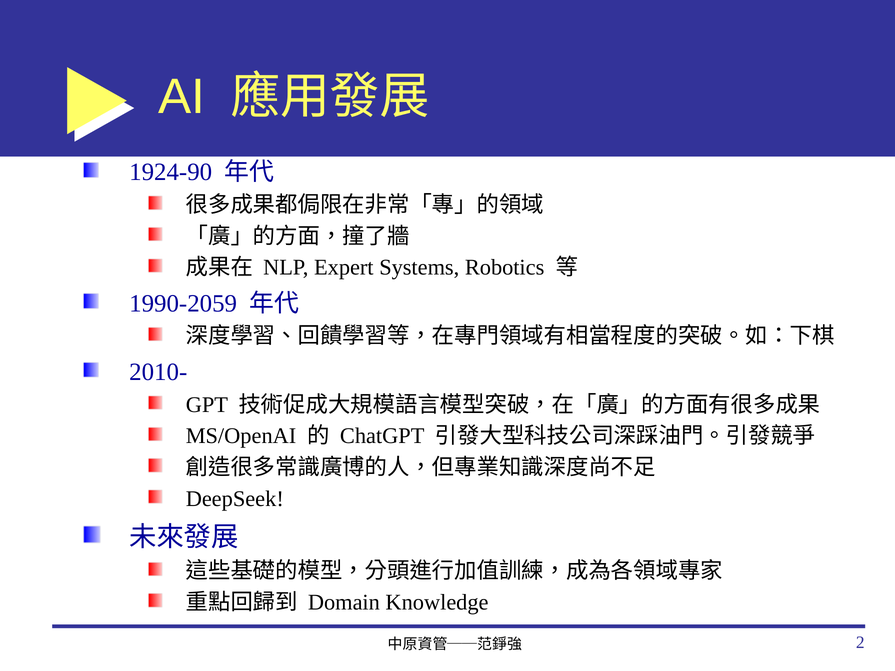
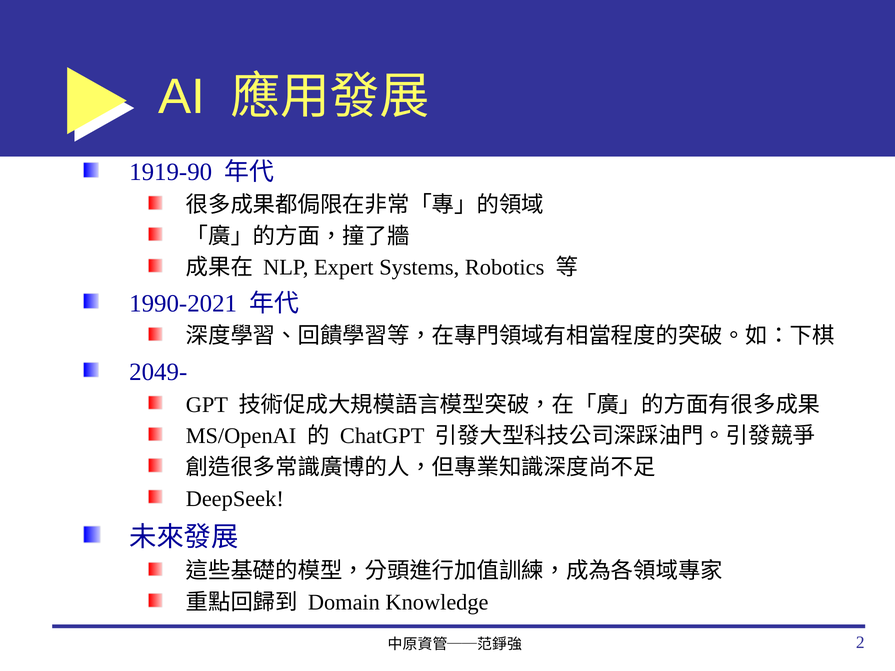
1924-90: 1924-90 -> 1919-90 (171, 172)
1990-2059: 1990-2059 -> 1990-2021 (183, 304)
2010-: 2010- -> 2049- (158, 372)
